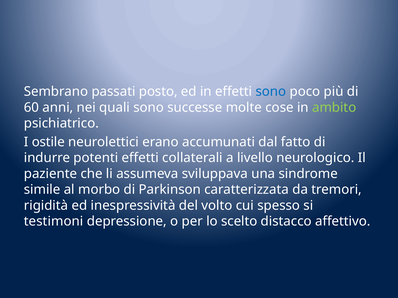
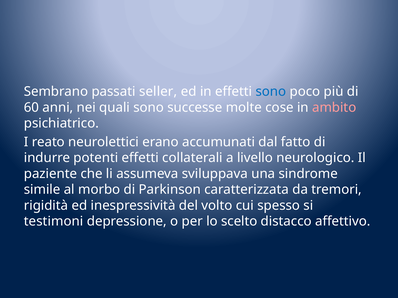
posto: posto -> seller (158, 92)
ambito colour: light green -> pink (334, 108)
ostile: ostile -> reato (48, 142)
